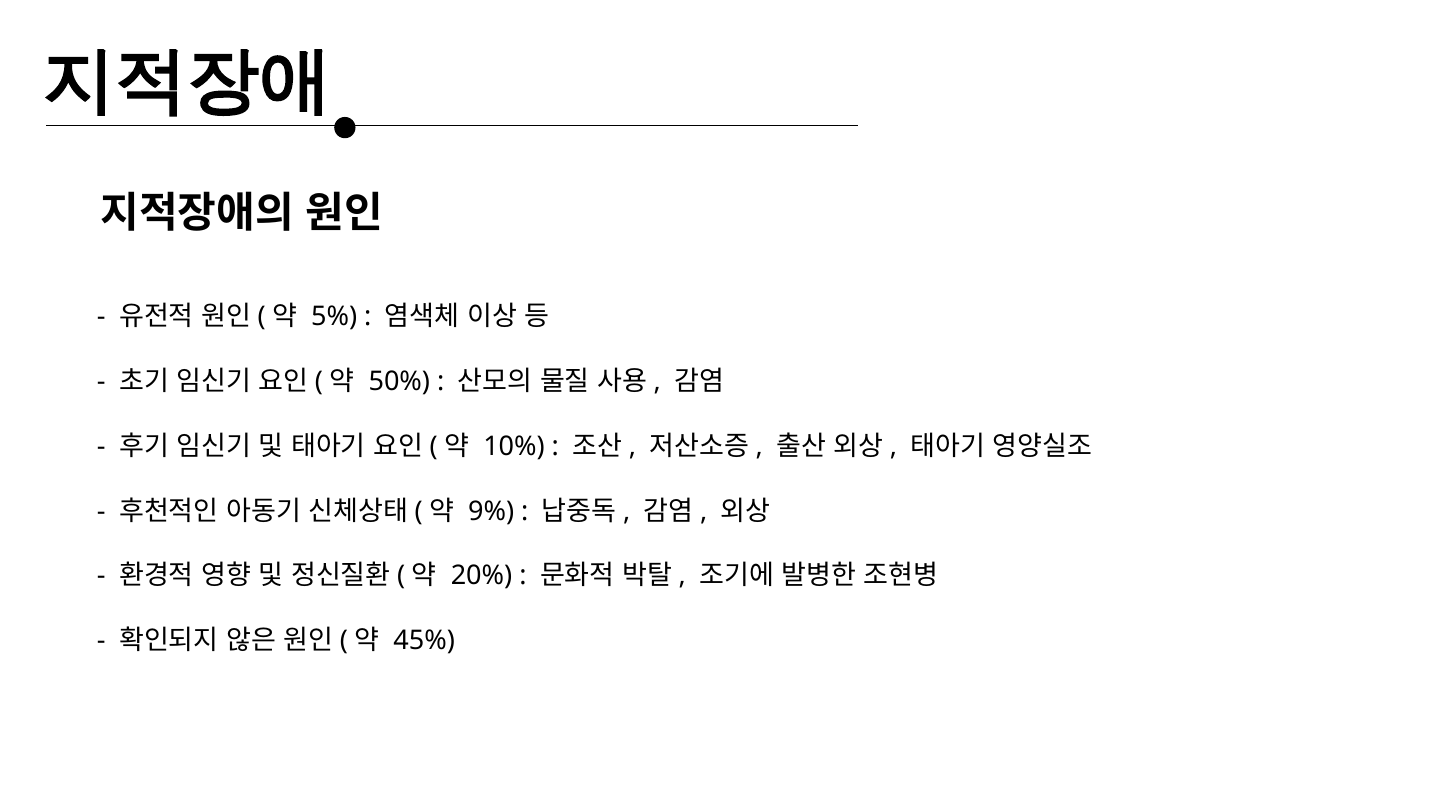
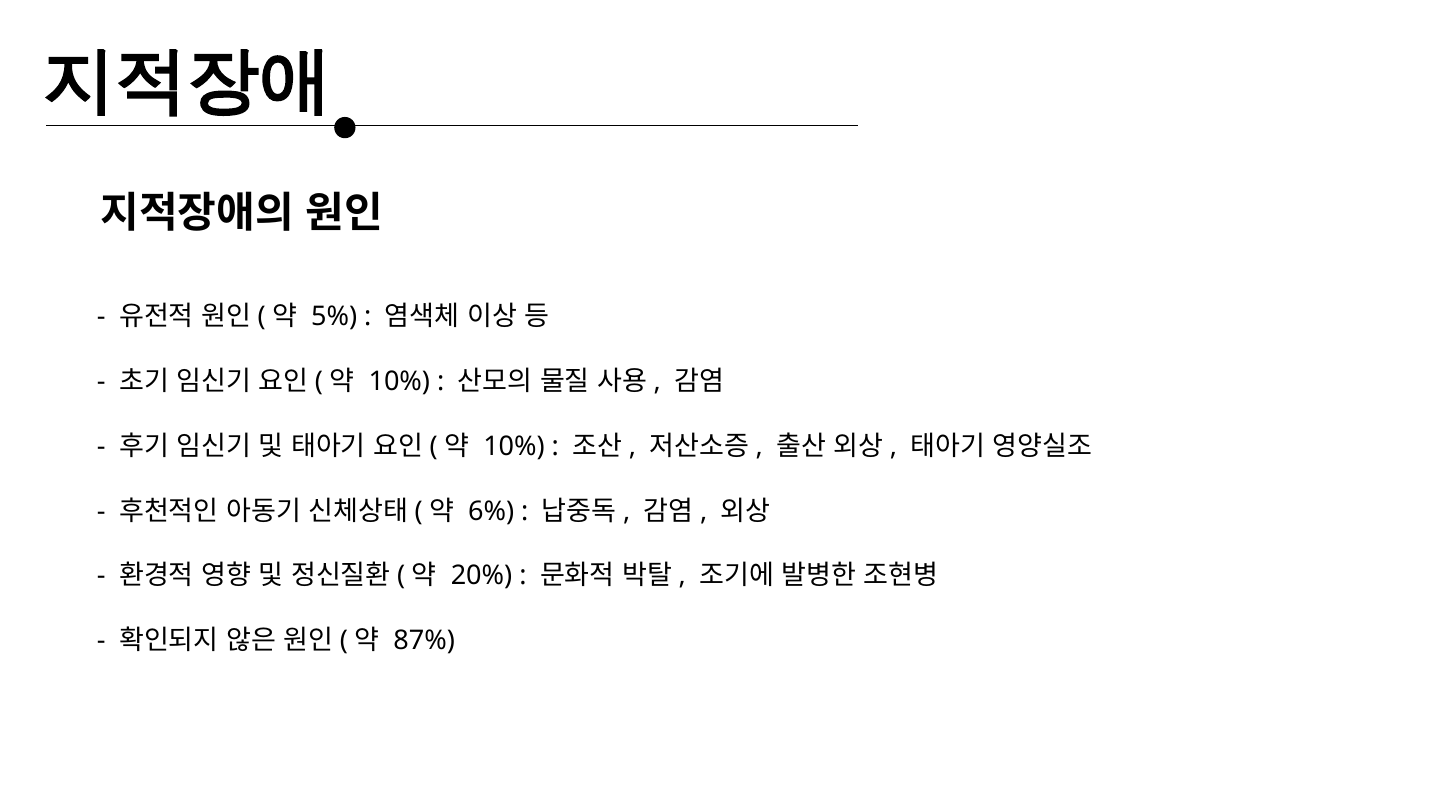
50%: 50% -> 10% (399, 381)
9%: 9% -> 6% (491, 511)
45%: 45% -> 87% (424, 641)
